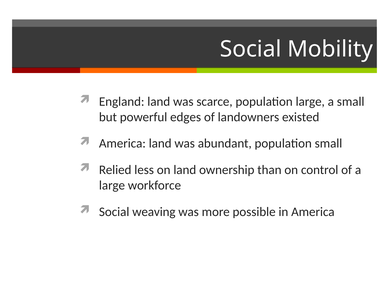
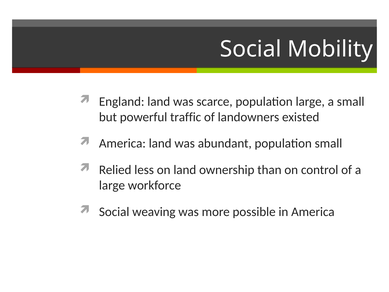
edges: edges -> traffic (186, 117)
